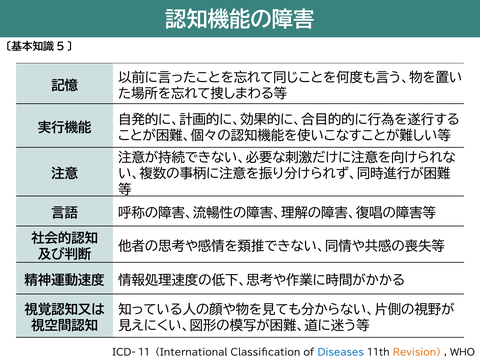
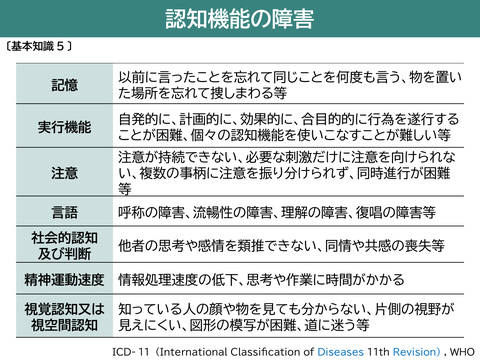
Revision colour: orange -> blue (417, 352)
